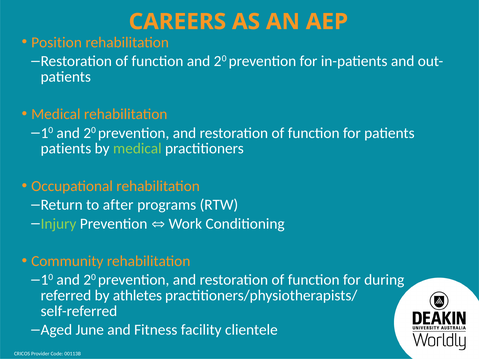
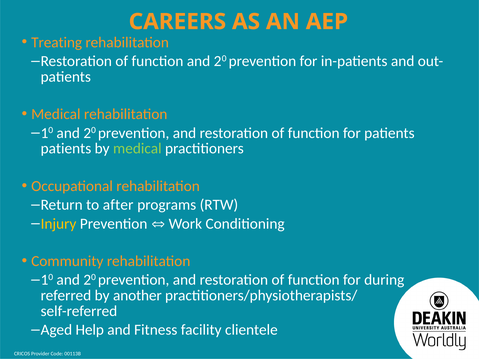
Position: Position -> Treating (57, 42)
Injury colour: light green -> yellow (59, 224)
athletes: athletes -> another (137, 296)
June: June -> Help (90, 330)
